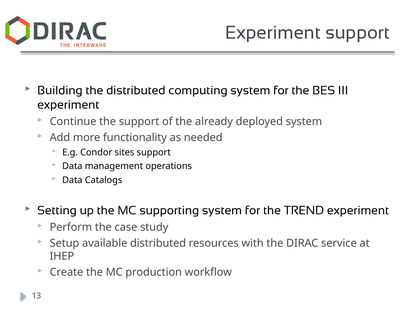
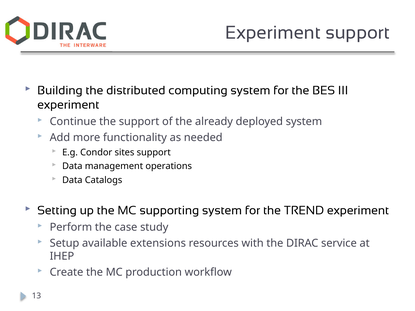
available distributed: distributed -> extensions (158, 243)
